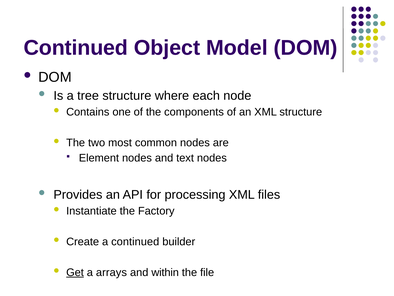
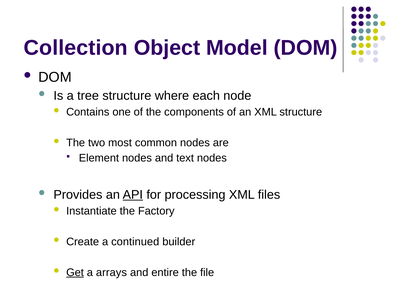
Continued: Continued -> Collection (76, 48)
API underline: none -> present (133, 194)
within: within -> entire (165, 272)
